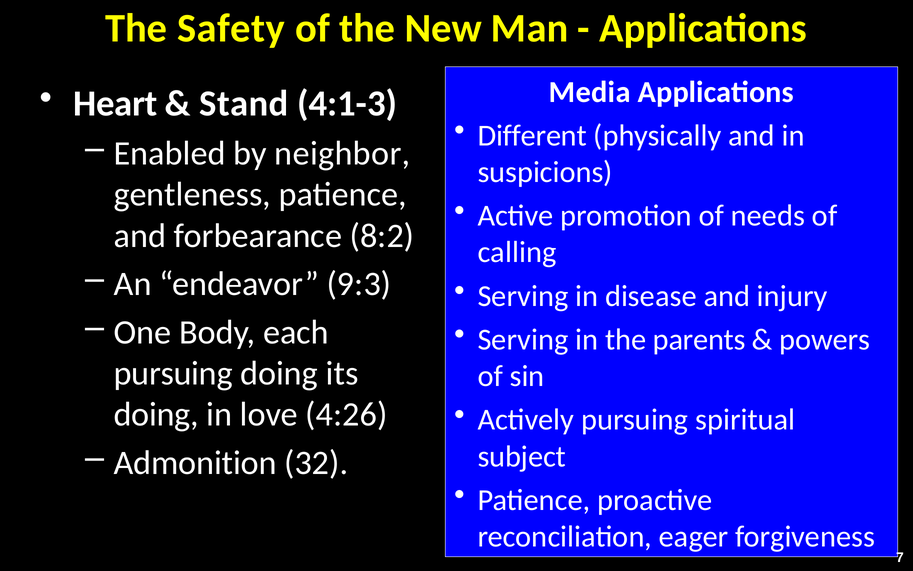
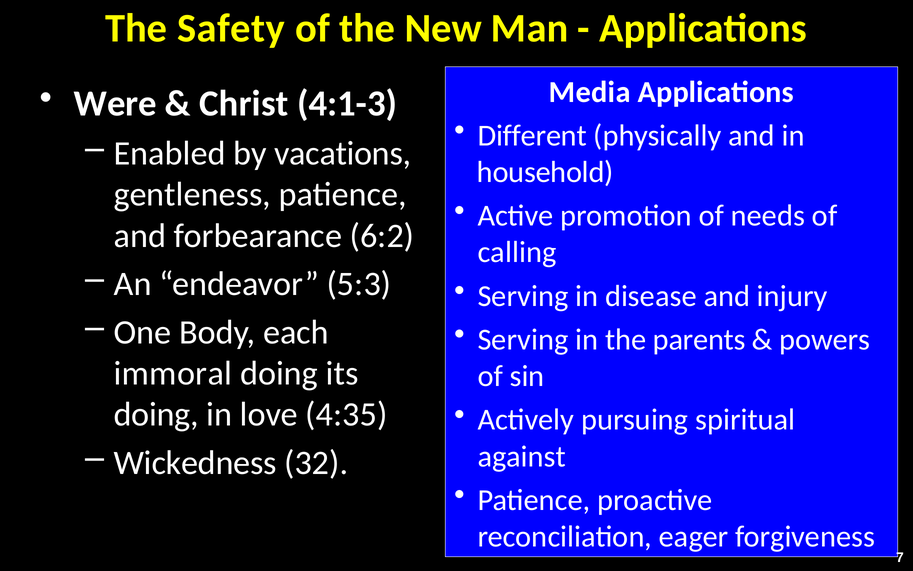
Heart: Heart -> Were (115, 104)
Stand: Stand -> Christ (244, 104)
neighbor: neighbor -> vacations (343, 153)
suspicions: suspicions -> household (545, 172)
8:2: 8:2 -> 6:2 (382, 236)
9:3: 9:3 -> 5:3 (359, 284)
pursuing: pursuing -> immoral (173, 373)
4:26: 4:26 -> 4:35 (346, 414)
subject: subject -> against (522, 456)
Admonition: Admonition -> Wickedness (195, 463)
